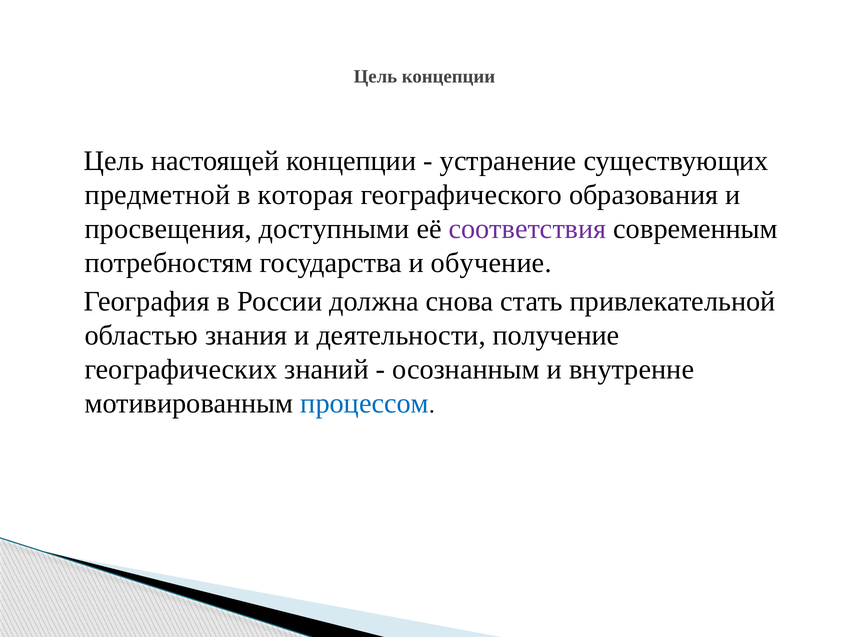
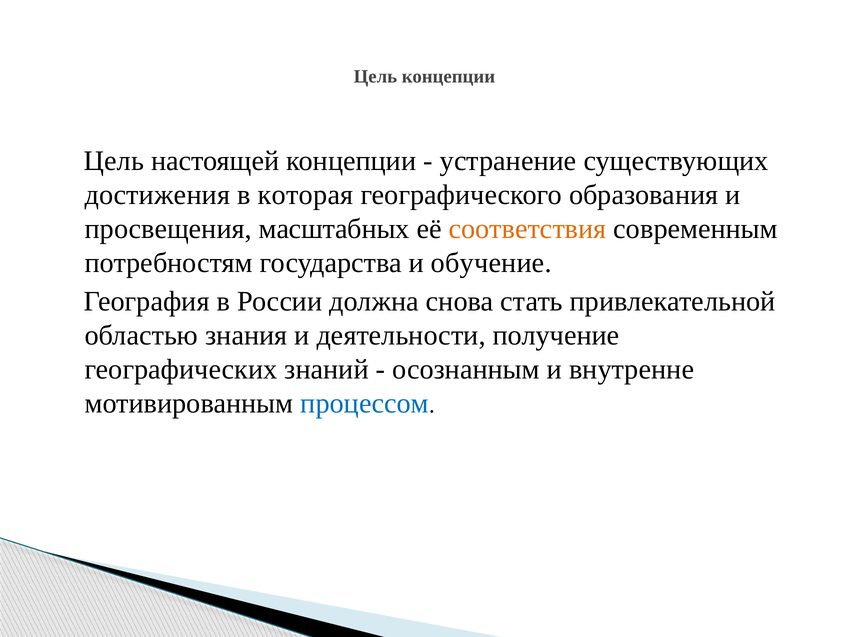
предметной: предметной -> достижения (157, 195)
доступными: доступными -> масштабных (334, 229)
соответствия colour: purple -> orange (527, 229)
